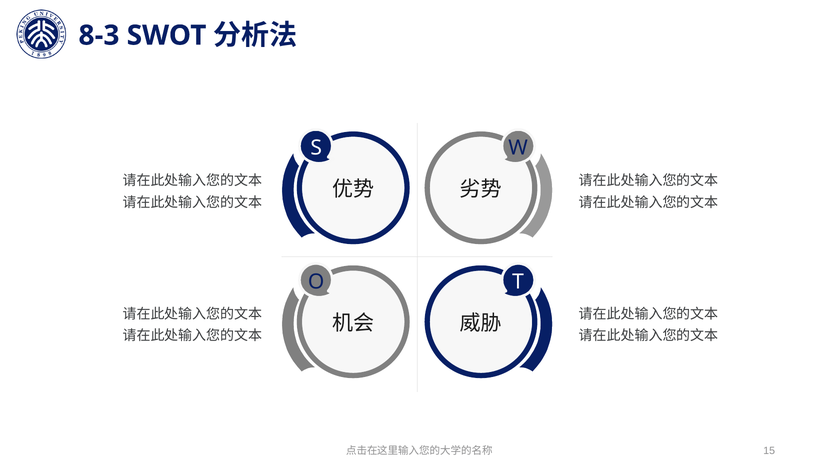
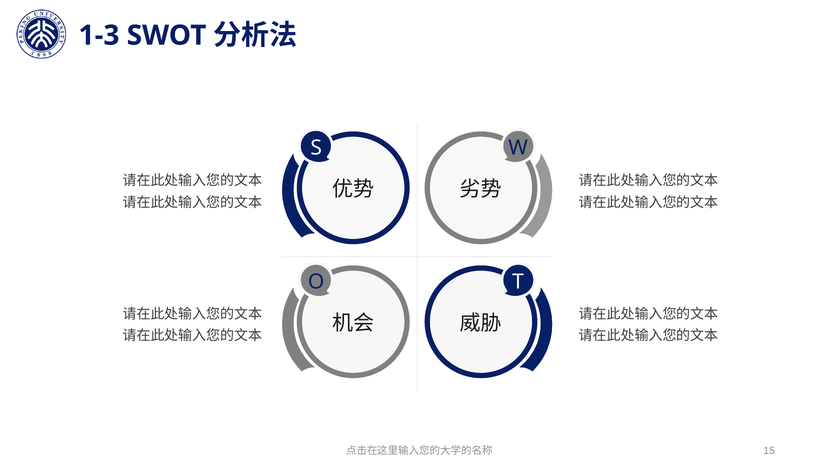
8-3: 8-3 -> 1-3 (99, 35)
